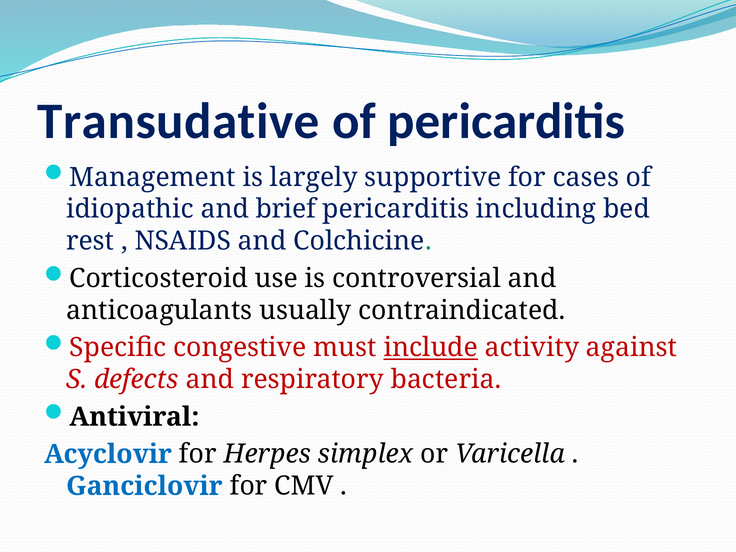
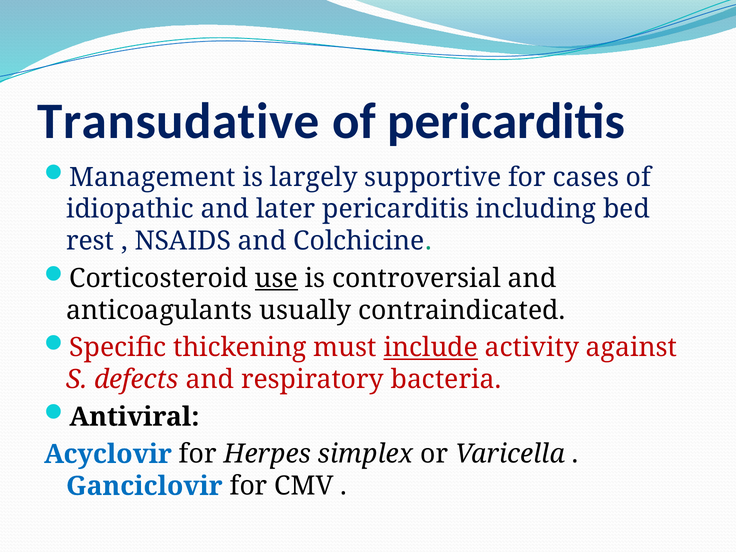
brief: brief -> later (286, 209)
use underline: none -> present (276, 278)
congestive: congestive -> thickening (240, 348)
